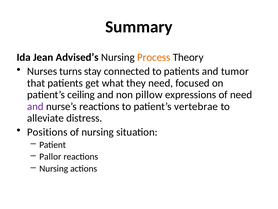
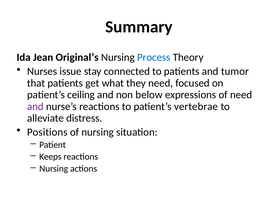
Advised’s: Advised’s -> Original’s (77, 57)
Process colour: orange -> blue (154, 57)
turns: turns -> issue (71, 71)
pillow: pillow -> below (149, 95)
Pallor: Pallor -> Keeps (50, 156)
